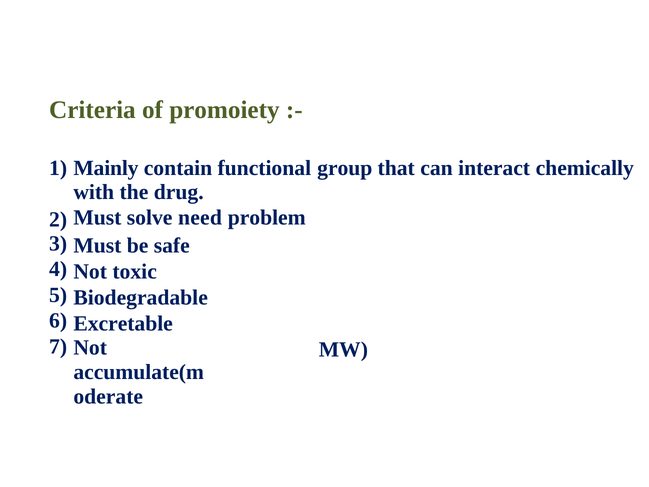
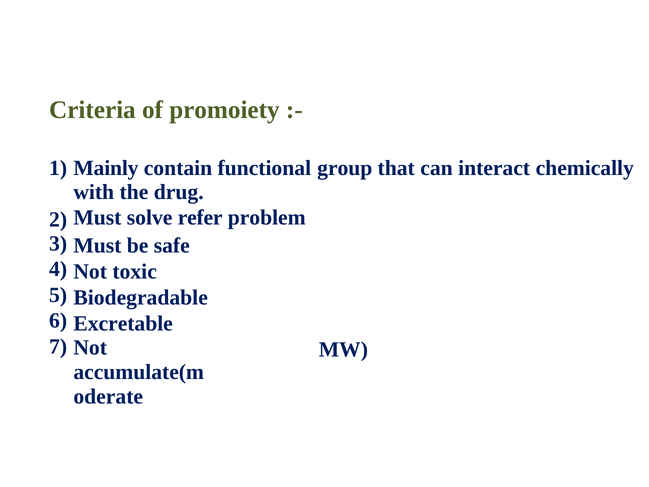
need: need -> refer (200, 218)
